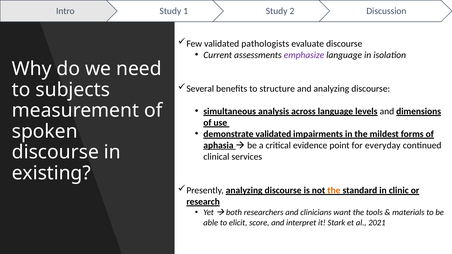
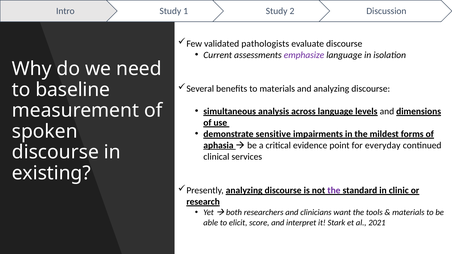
to structure: structure -> materials (277, 89)
subjects: subjects -> baseline (73, 90)
demonstrate validated: validated -> sensitive (273, 134)
the colour: orange -> purple (334, 191)
